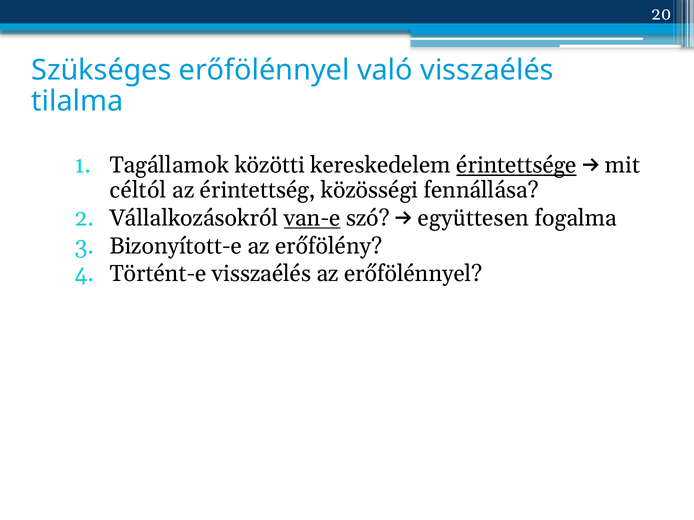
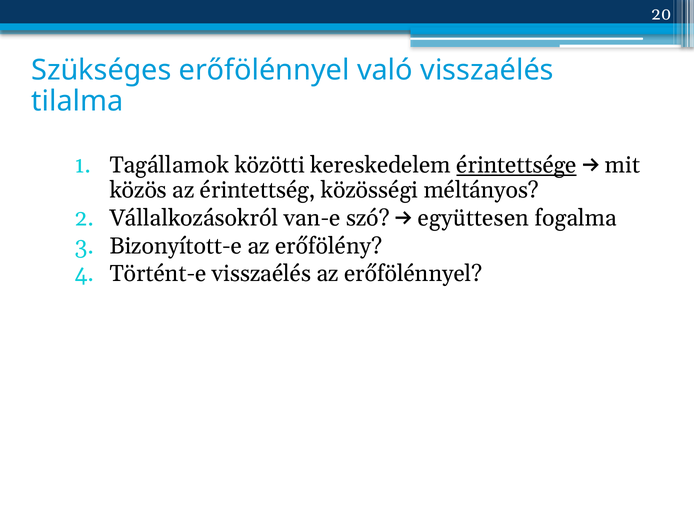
céltól: céltól -> közös (138, 190)
fennállása: fennállása -> méltányos (481, 190)
van-e underline: present -> none (312, 218)
